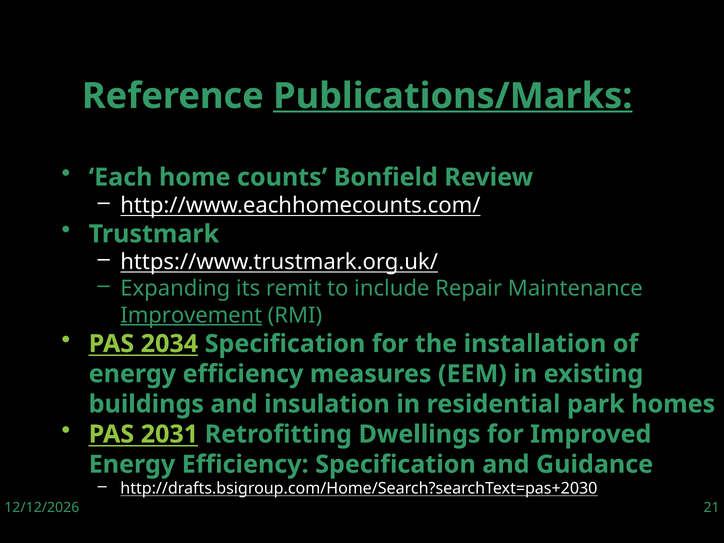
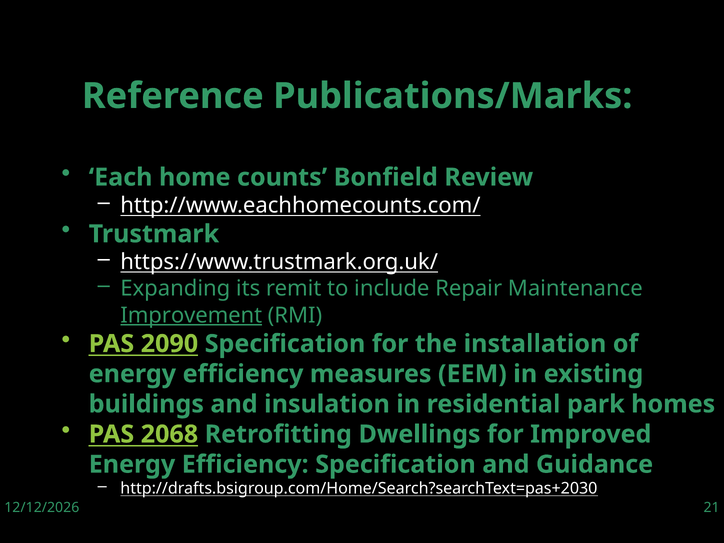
Publications/Marks underline: present -> none (453, 96)
2034: 2034 -> 2090 (169, 344)
2031: 2031 -> 2068 (169, 434)
